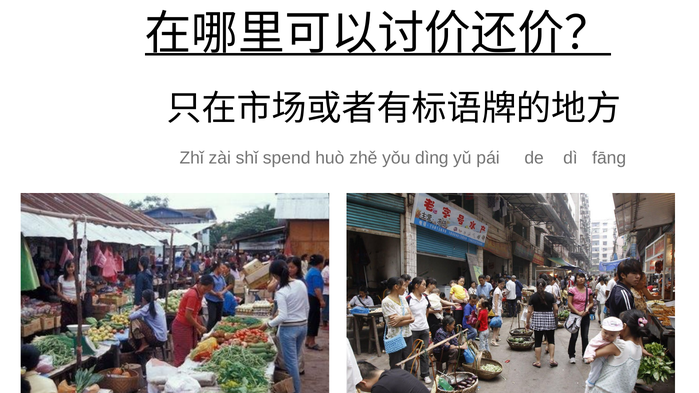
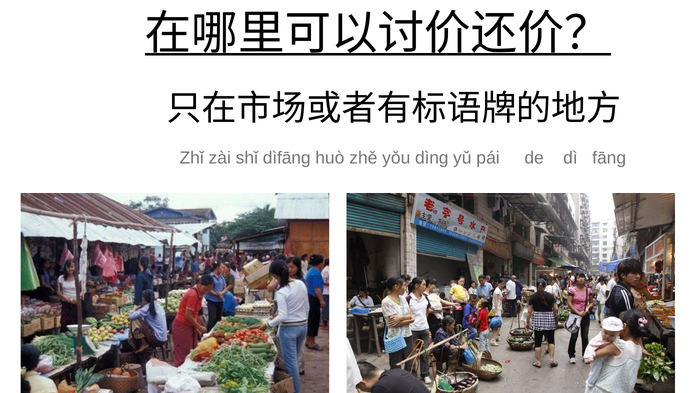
spend: spend -> dìfāng (287, 158)
